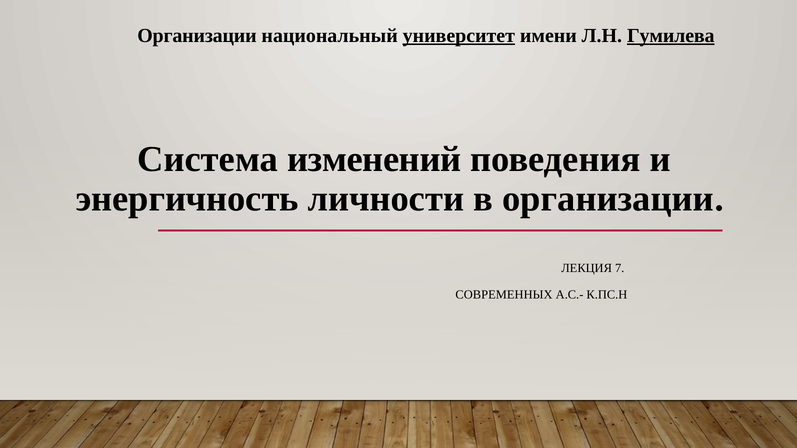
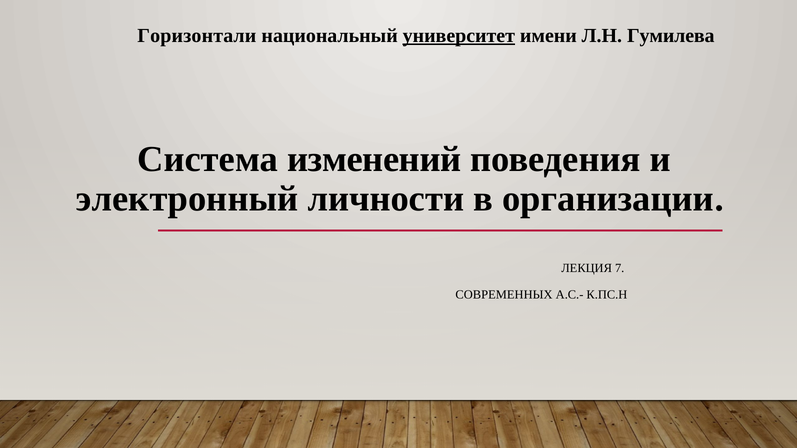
Организации: Организации -> Горизонтали (197, 36)
Гумилева underline: present -> none (671, 36)
энергичность: энергичность -> электронный (187, 199)
